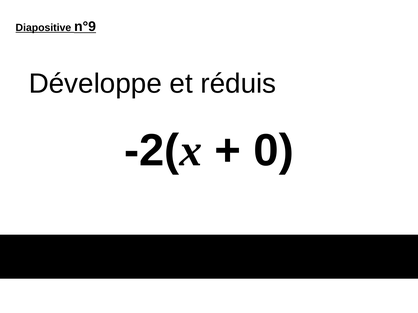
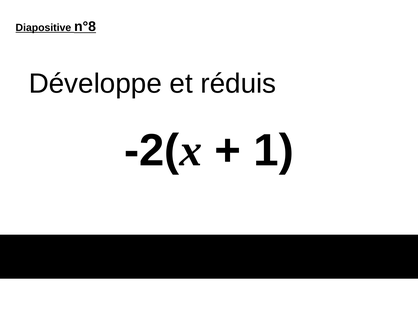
n°9: n°9 -> n°8 (85, 27)
0: 0 -> 1 (274, 151)
